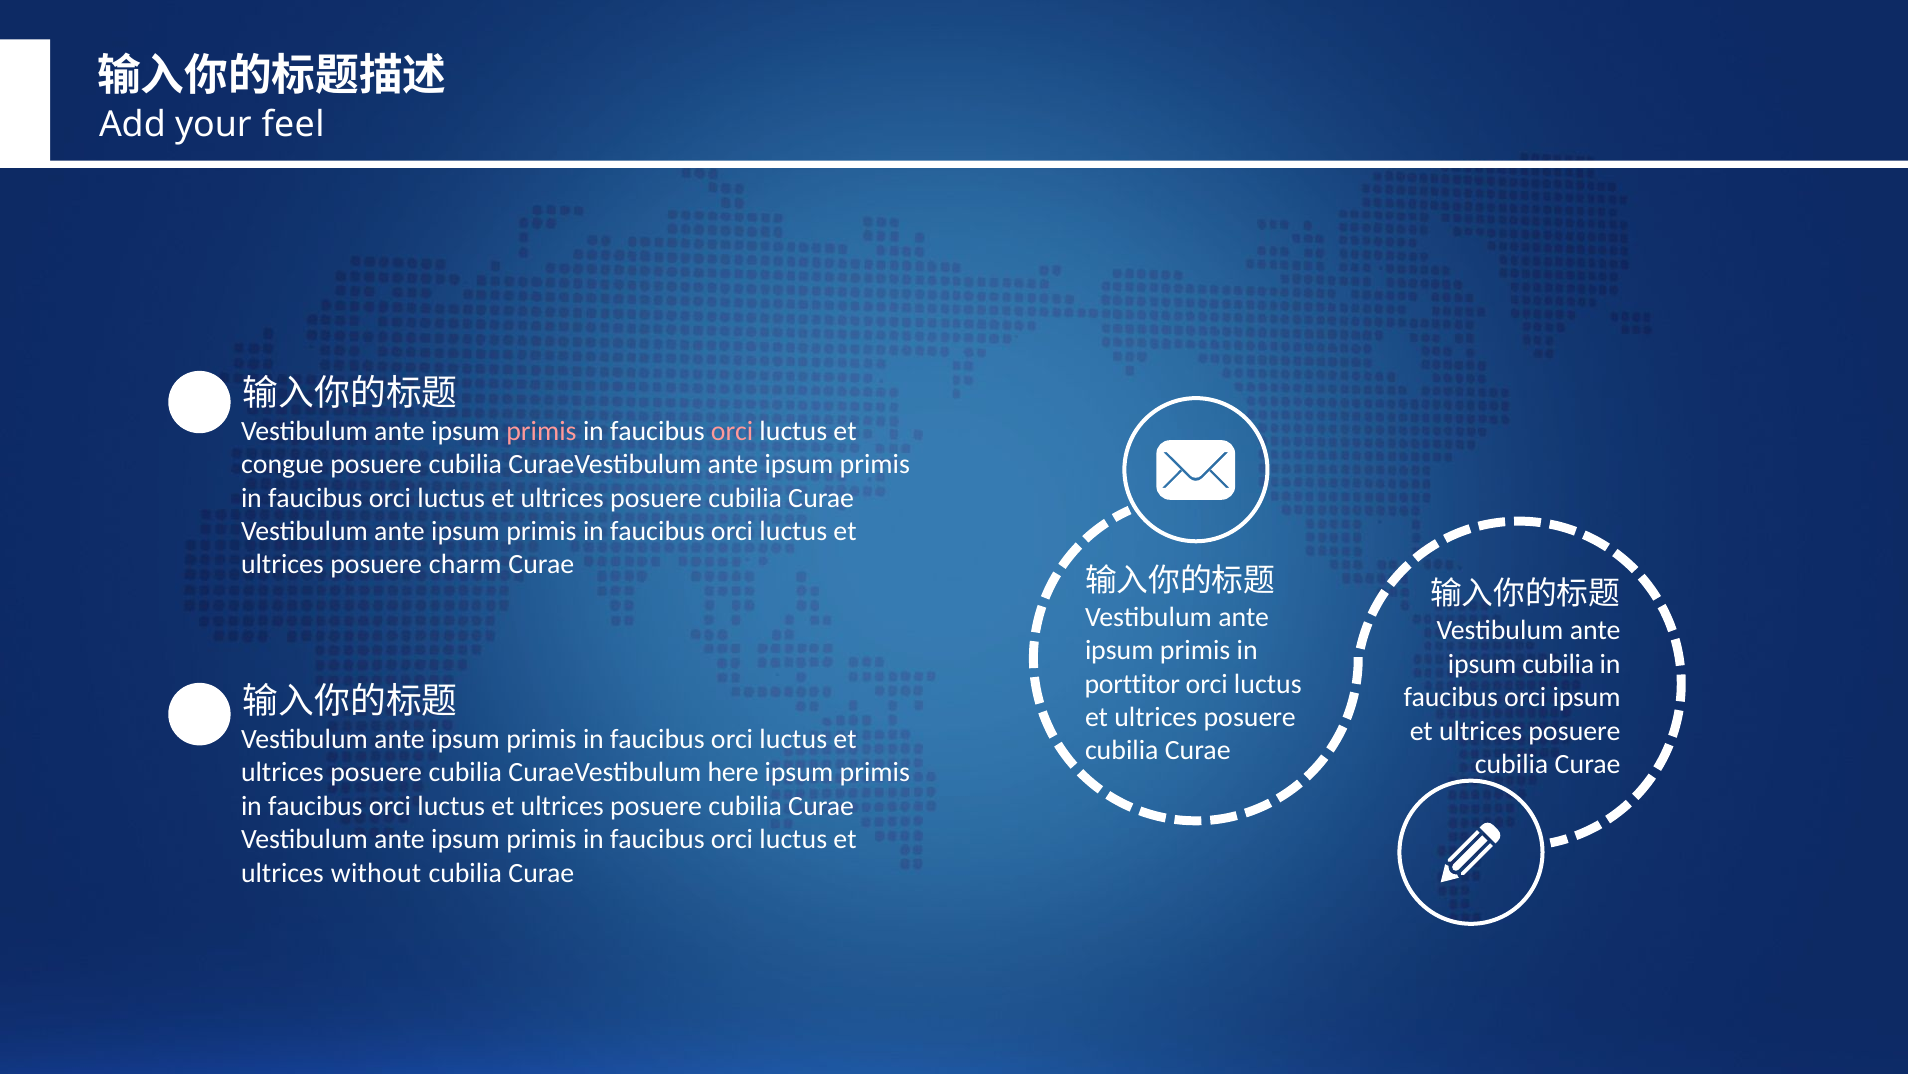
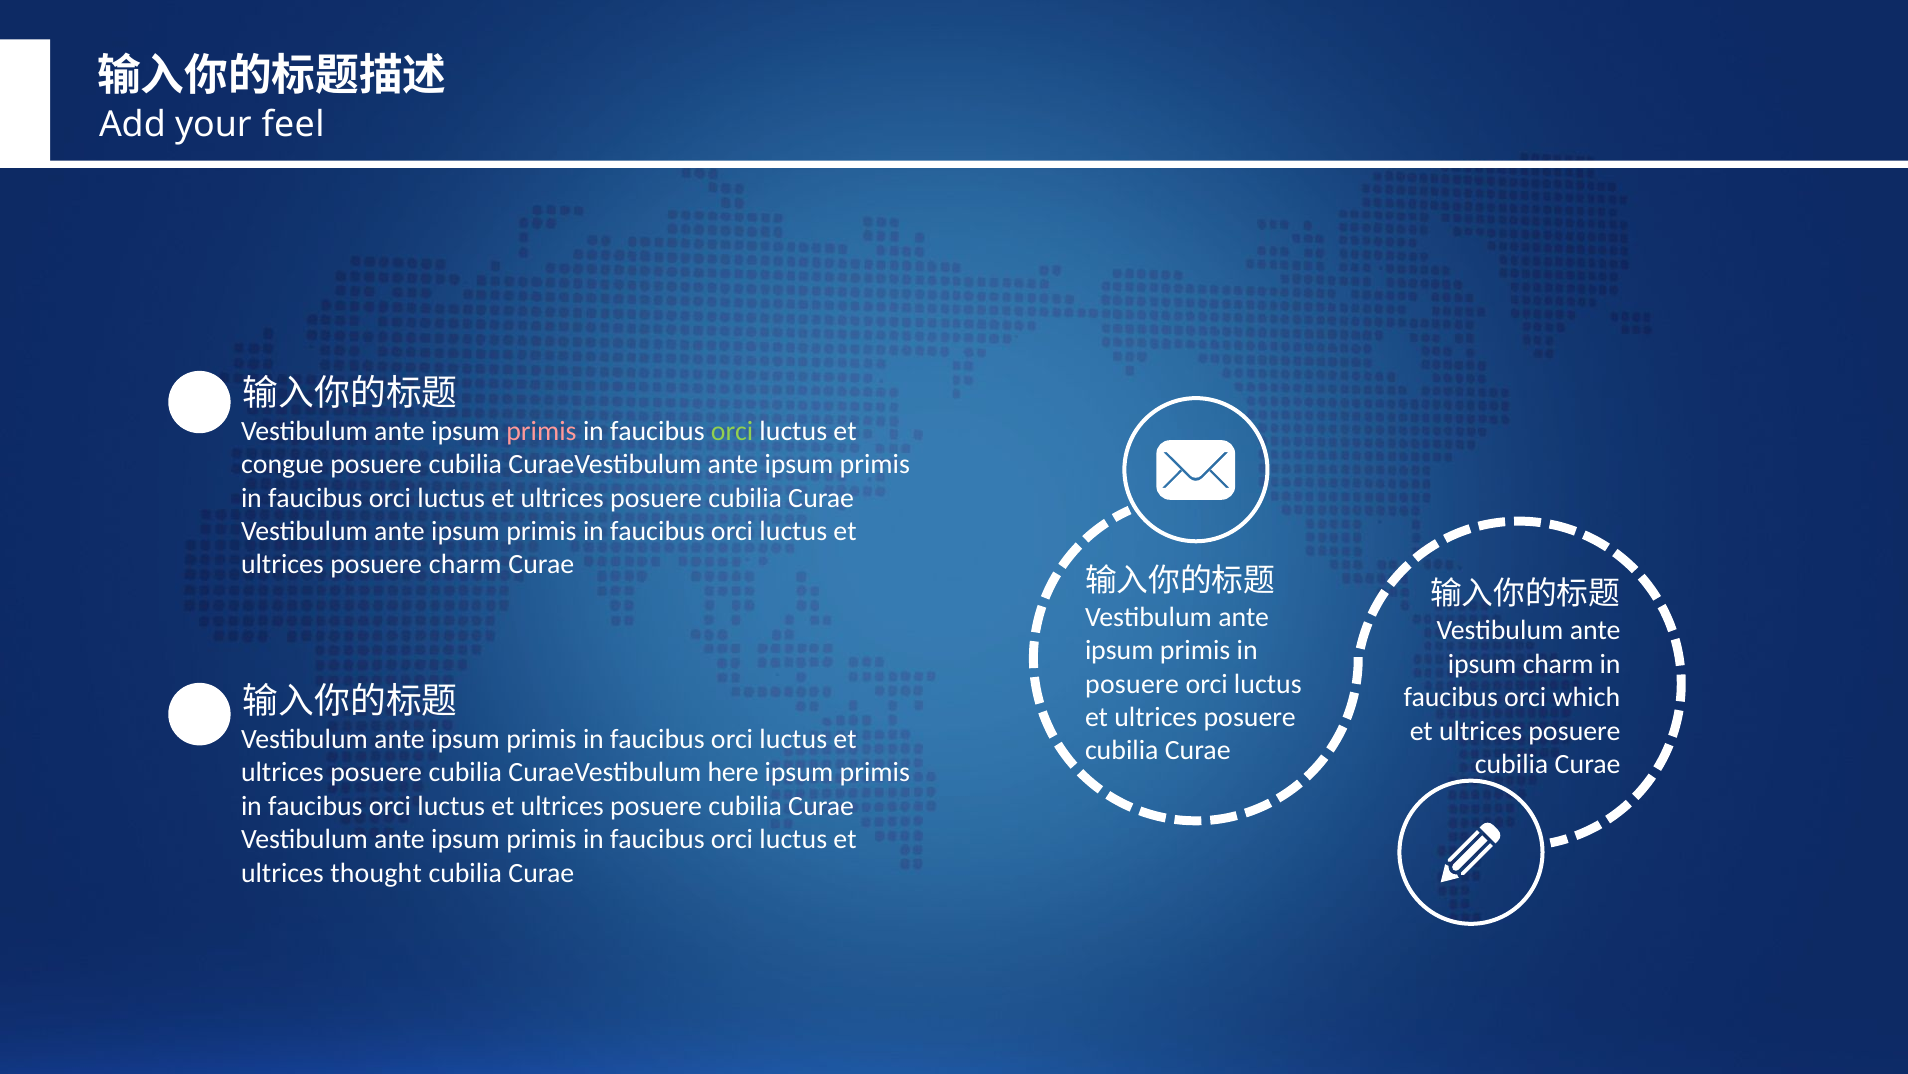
orci colour: pink -> light green (732, 431)
ipsum cubilia: cubilia -> charm (1558, 664)
porttitor: porttitor -> posuere (1132, 684)
orci ipsum: ipsum -> which (1586, 697)
without: without -> thought (376, 873)
